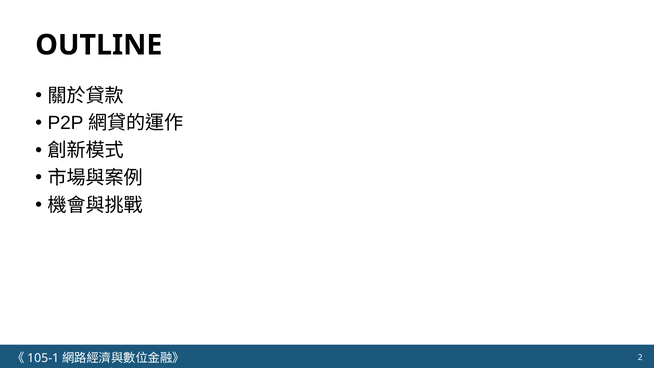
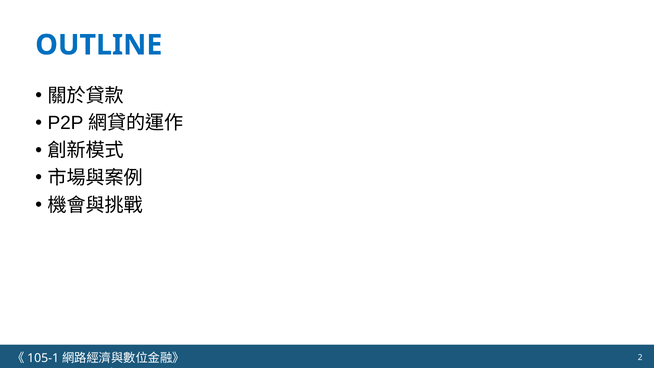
OUTLINE colour: black -> blue (99, 45)
